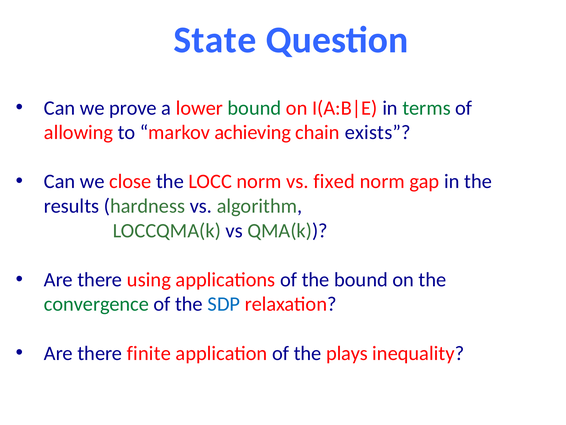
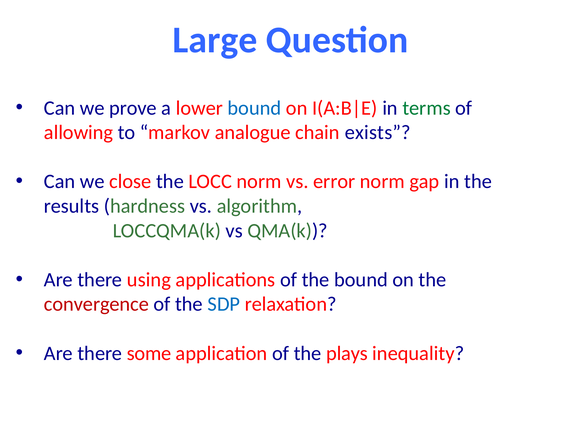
State: State -> Large (215, 40)
bound colour: green -> blue (254, 108)
achieving: achieving -> analogue (253, 132)
fixed: fixed -> error (334, 181)
convergence colour: green -> red (96, 304)
finite: finite -> some (149, 353)
